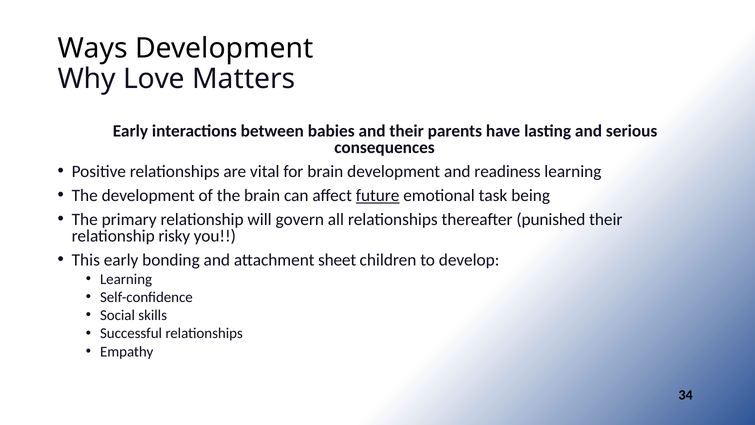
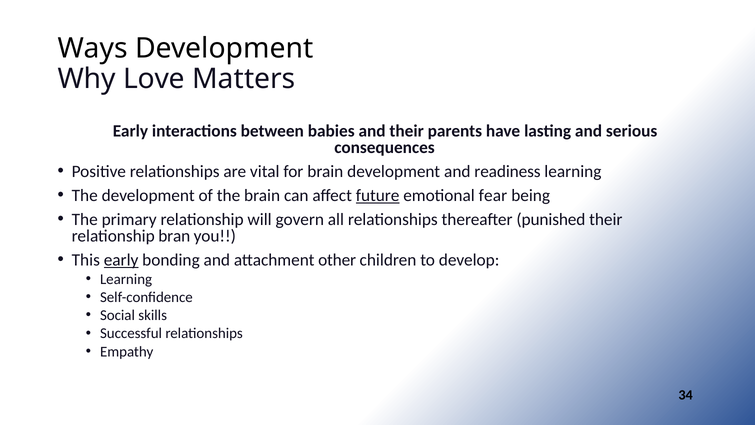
task: task -> fear (493, 195)
risky: risky -> bran (174, 236)
early underline: none -> present (121, 260)
sheet: sheet -> other (337, 260)
